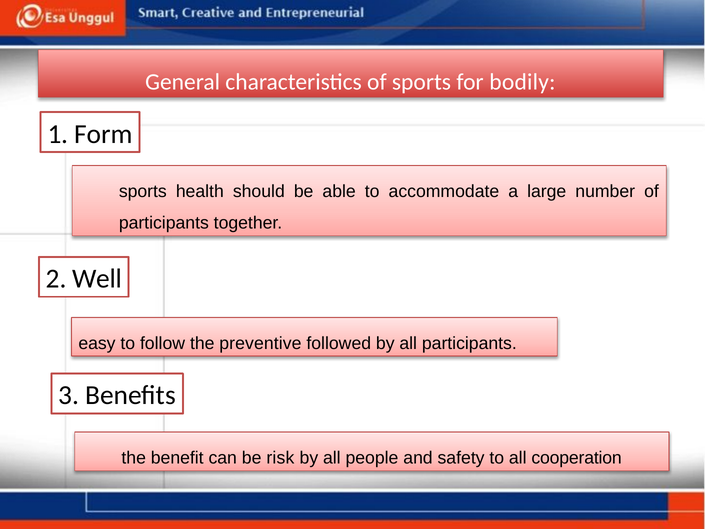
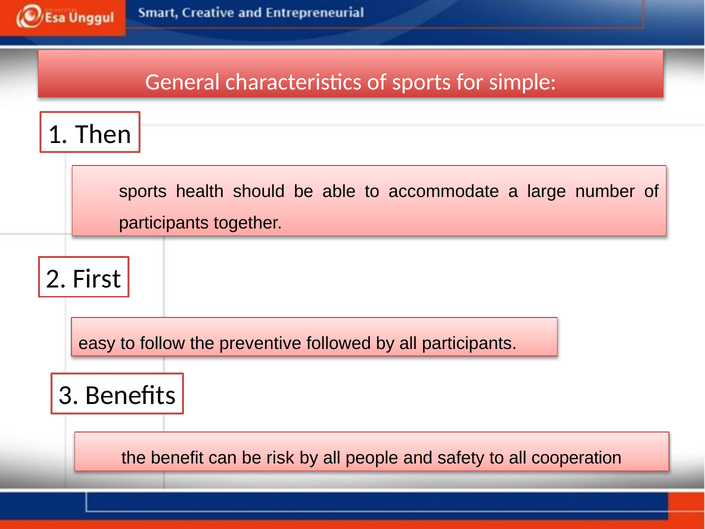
bodily: bodily -> simple (523, 82)
Form: Form -> Then (103, 134)
Well: Well -> First (97, 279)
